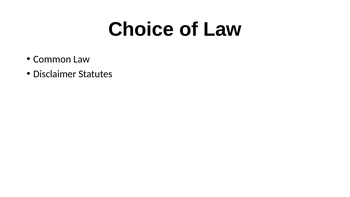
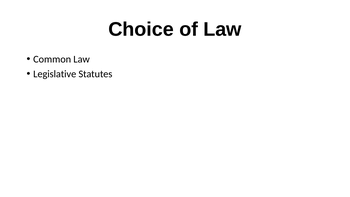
Disclaimer: Disclaimer -> Legislative (55, 74)
